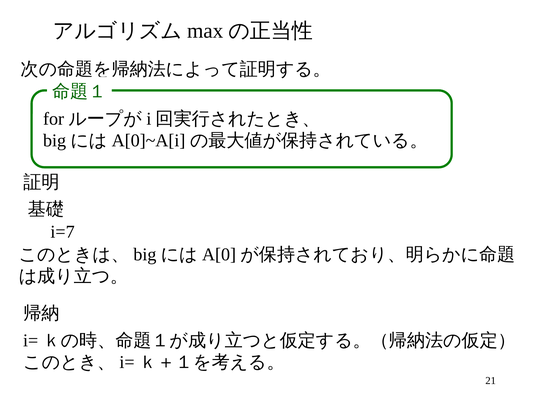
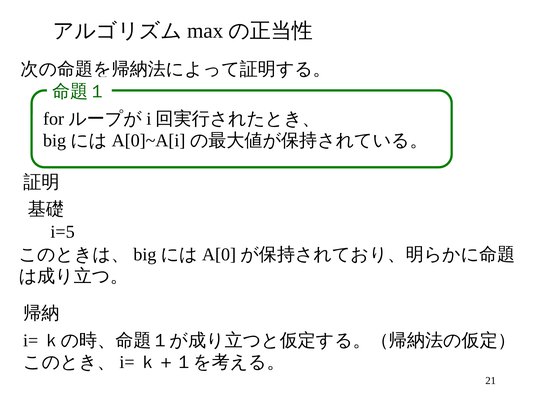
i=7: i=7 -> i=5 (63, 232)
